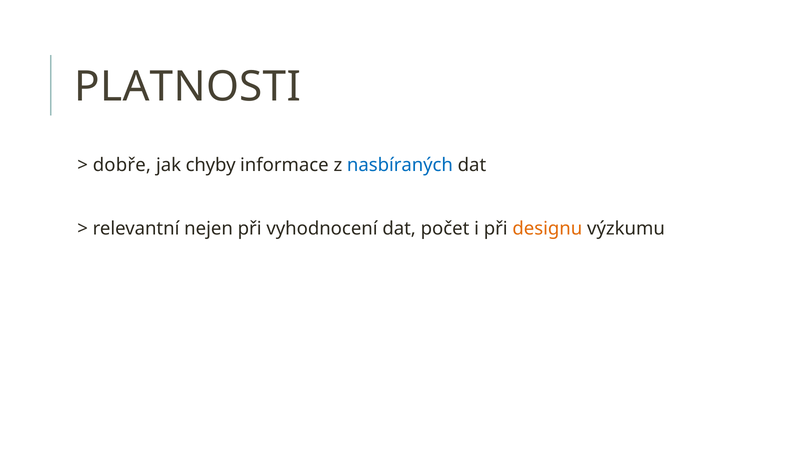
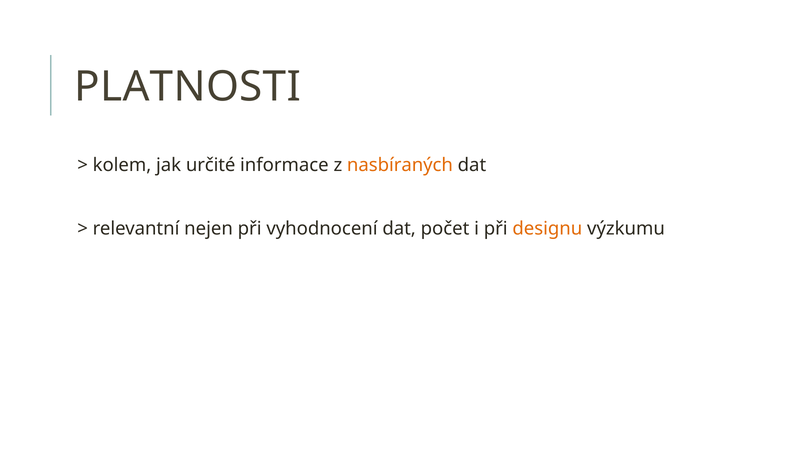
dobře: dobře -> kolem (122, 165)
chyby: chyby -> určité (211, 165)
nasbíraných colour: blue -> orange (400, 165)
